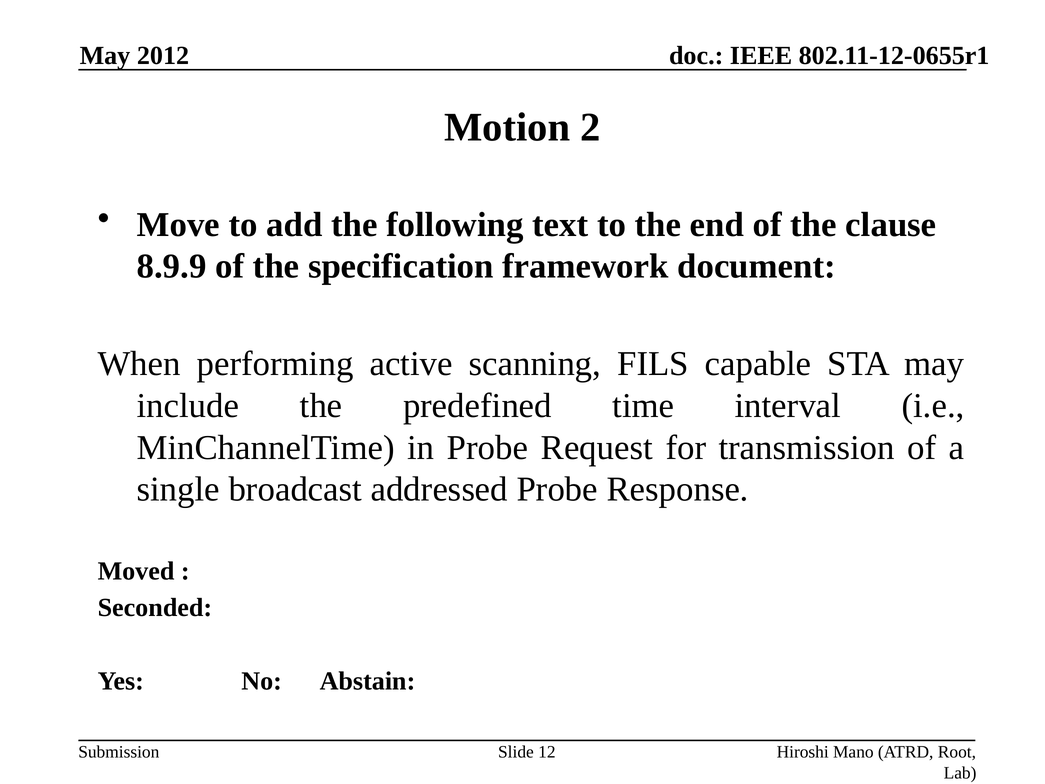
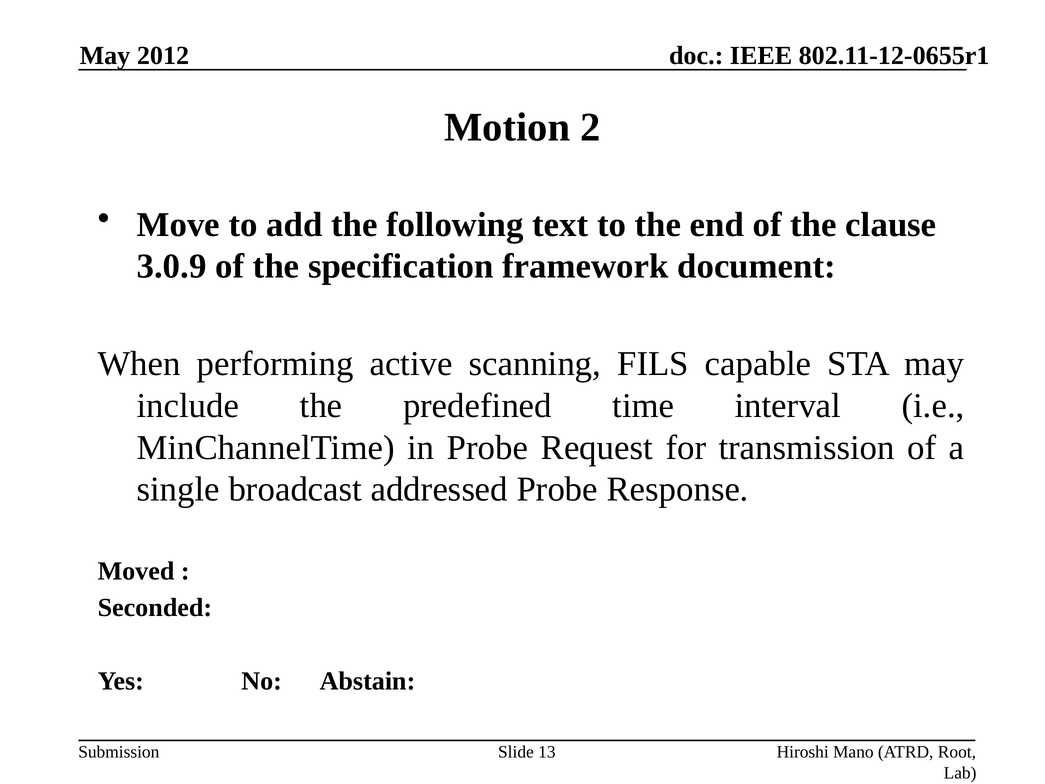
8.9.9: 8.9.9 -> 3.0.9 (172, 266)
12: 12 -> 13 (547, 752)
